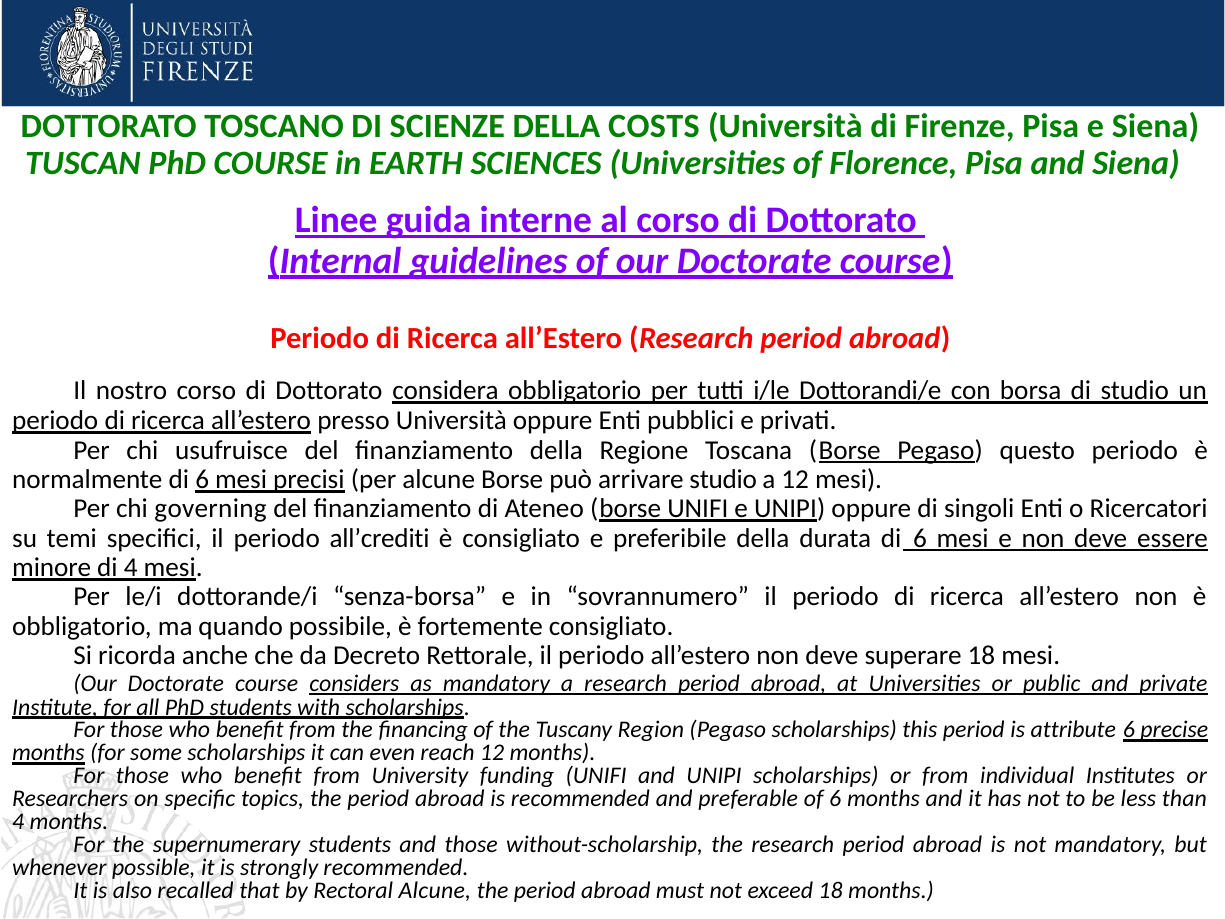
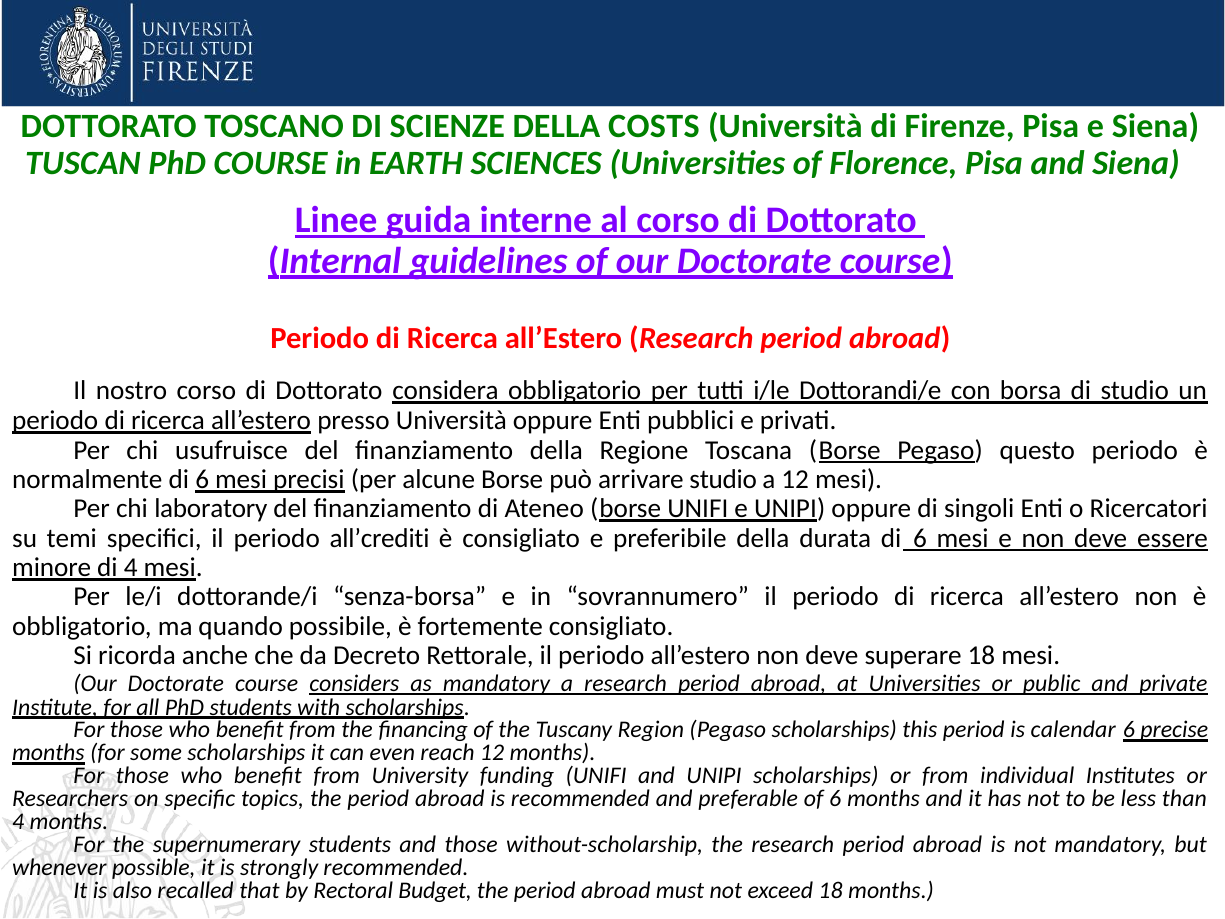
governing: governing -> laboratory (211, 509)
attribute: attribute -> calendar (1073, 730)
Rectoral Alcune: Alcune -> Budget (435, 890)
